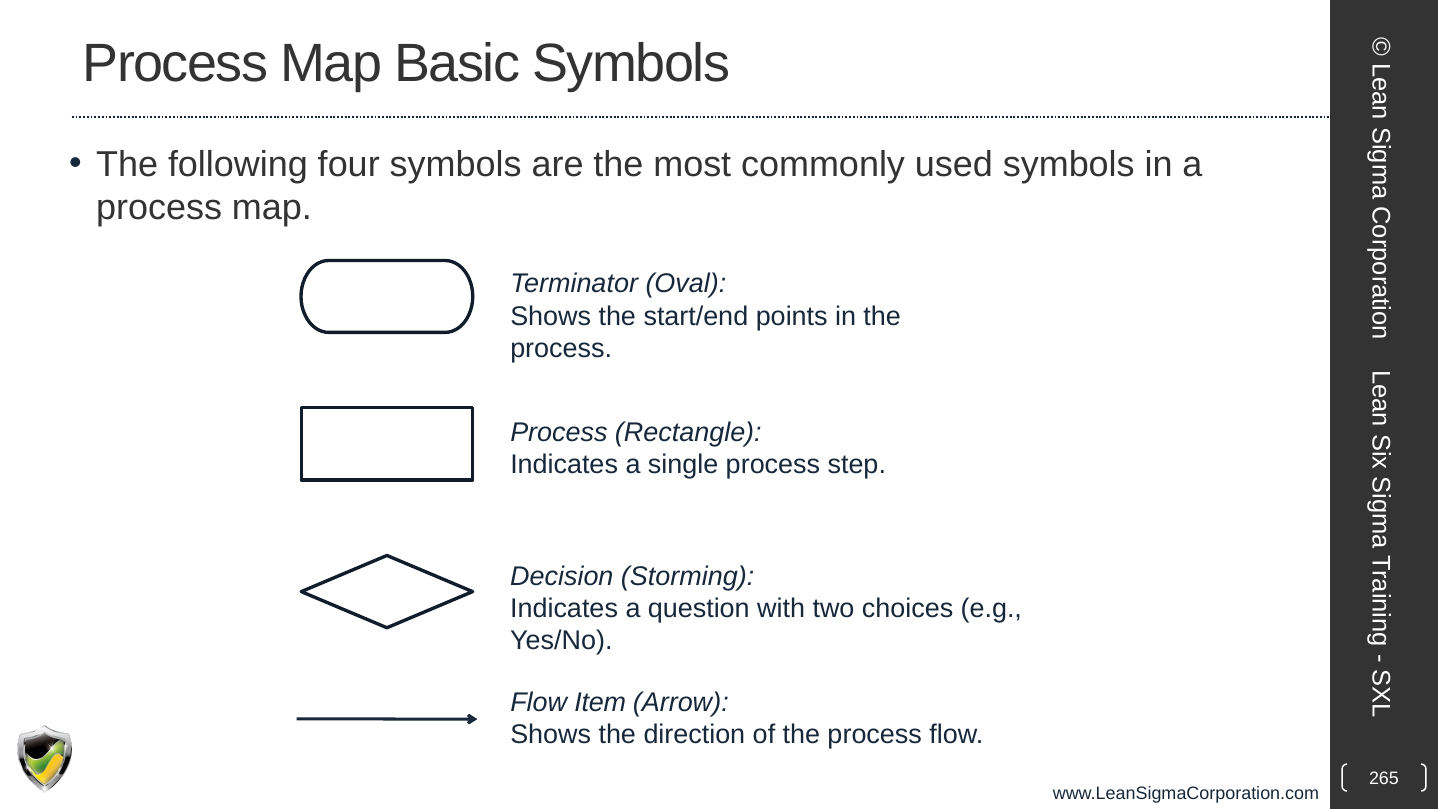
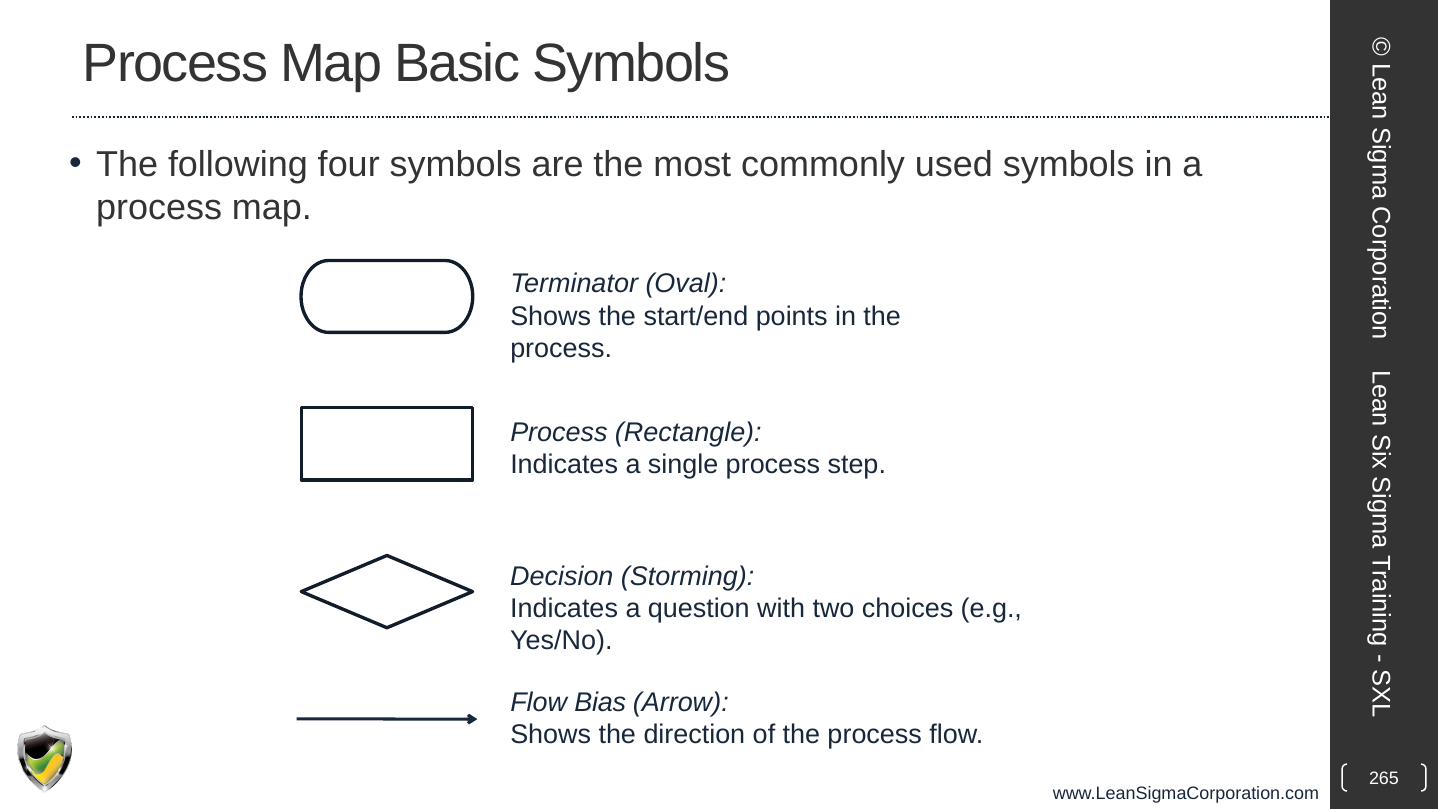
Item: Item -> Bias (600, 702)
